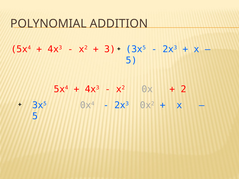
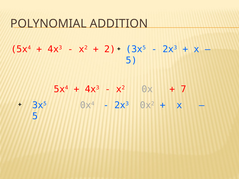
3: 3 -> 2 (110, 49)
2: 2 -> 7 (183, 89)
